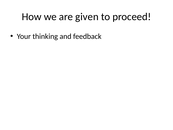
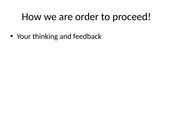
given: given -> order (87, 17)
